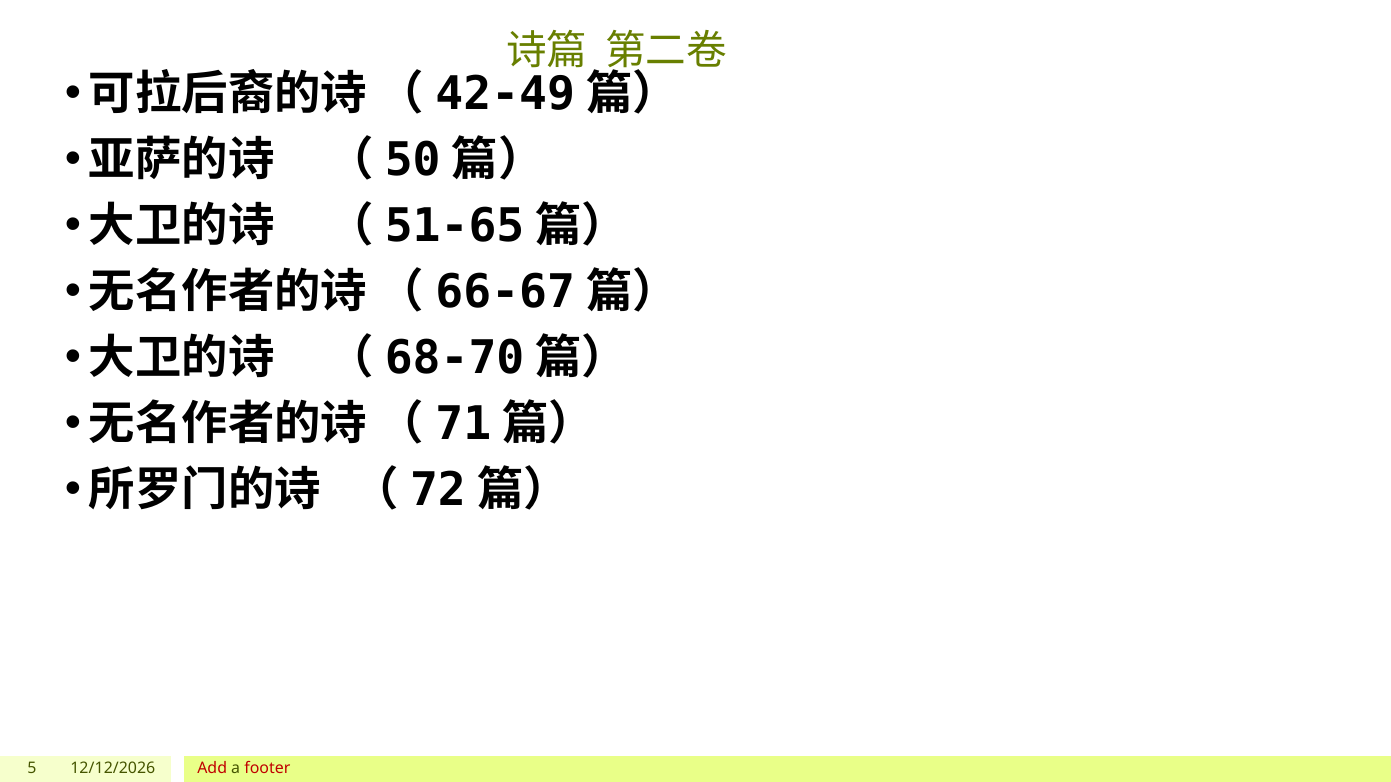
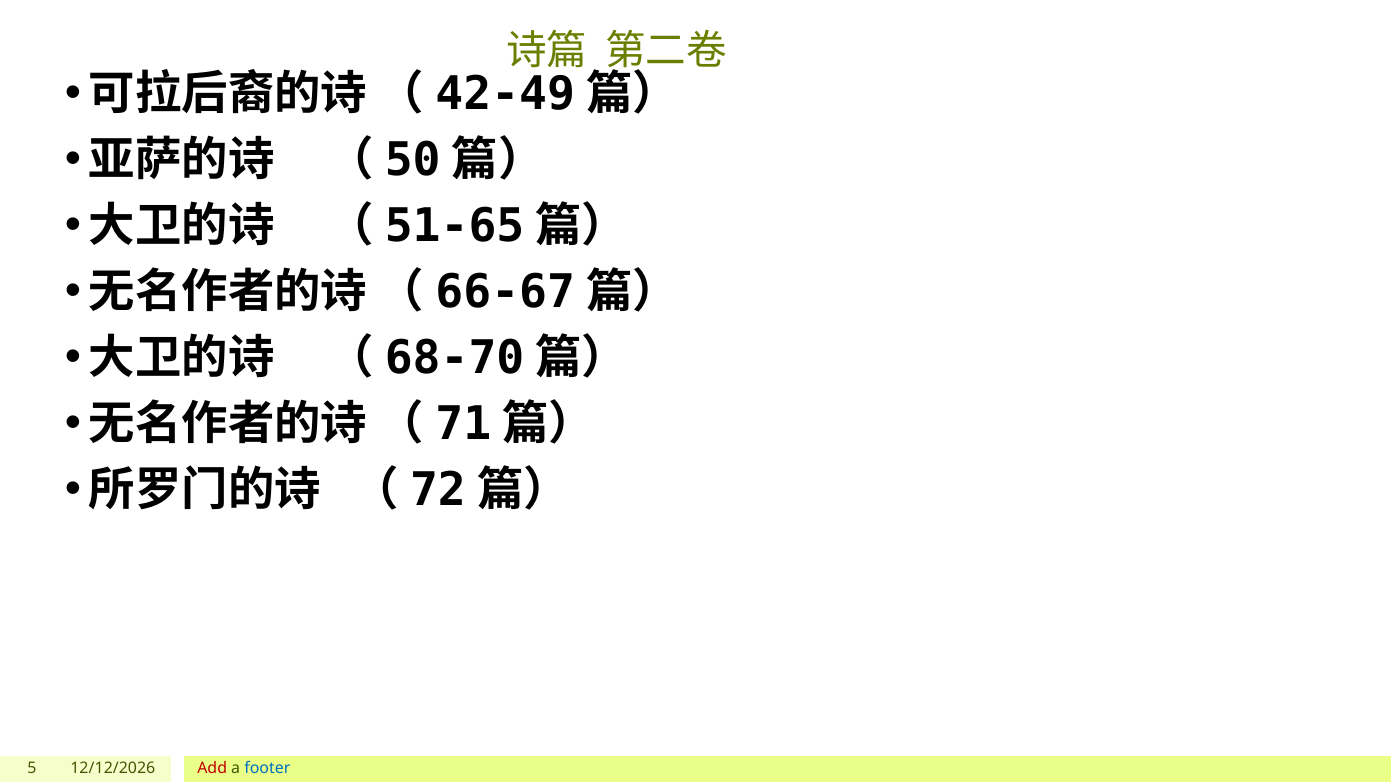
footer colour: red -> blue (267, 769)
